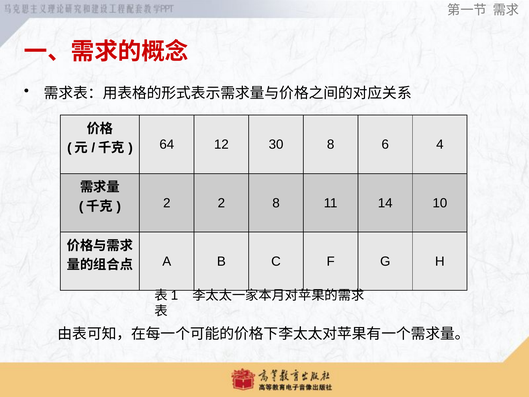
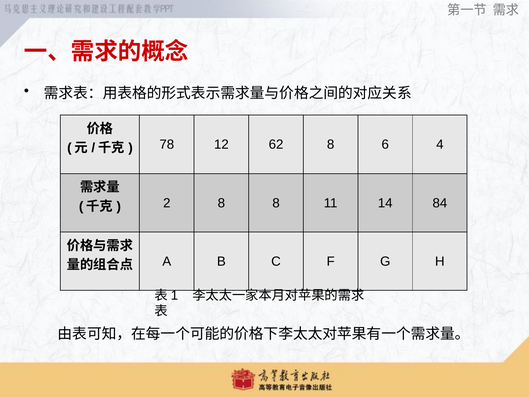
64: 64 -> 78 (167, 144)
30: 30 -> 62 (276, 144)
2 2: 2 -> 8 (221, 203)
10: 10 -> 84 (440, 203)
